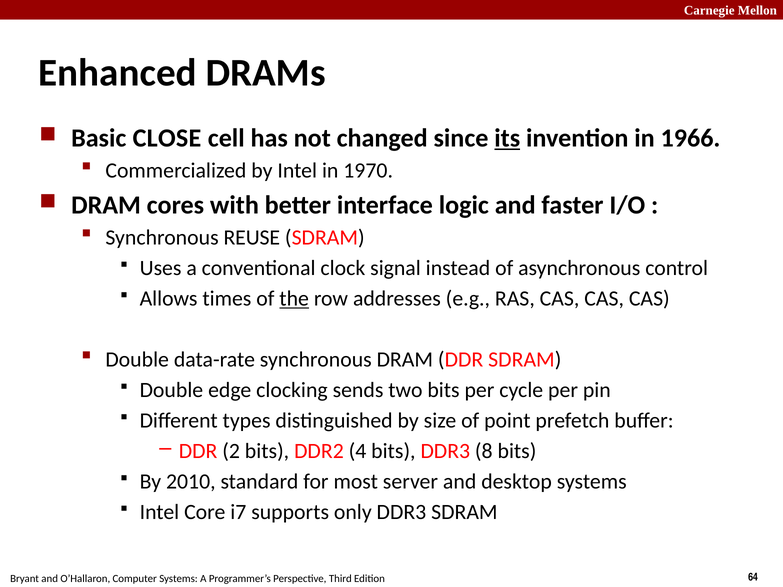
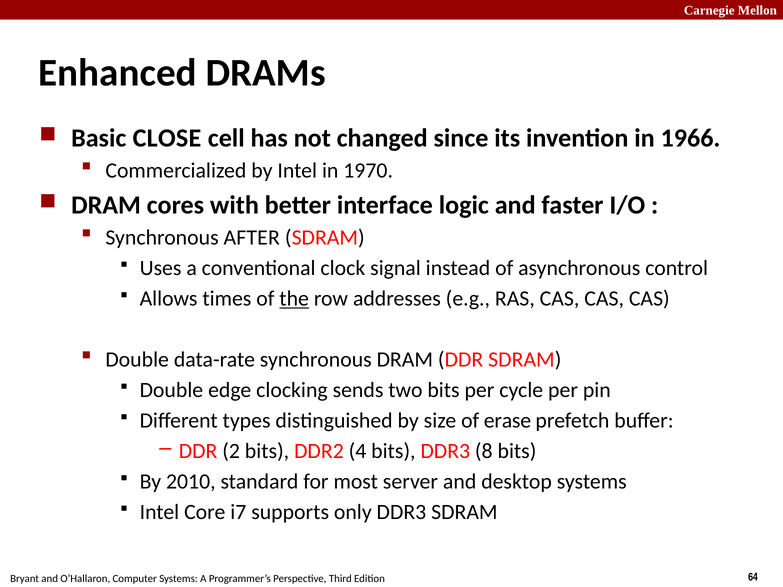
its underline: present -> none (507, 138)
REUSE: REUSE -> AFTER (252, 238)
point: point -> erase (507, 421)
